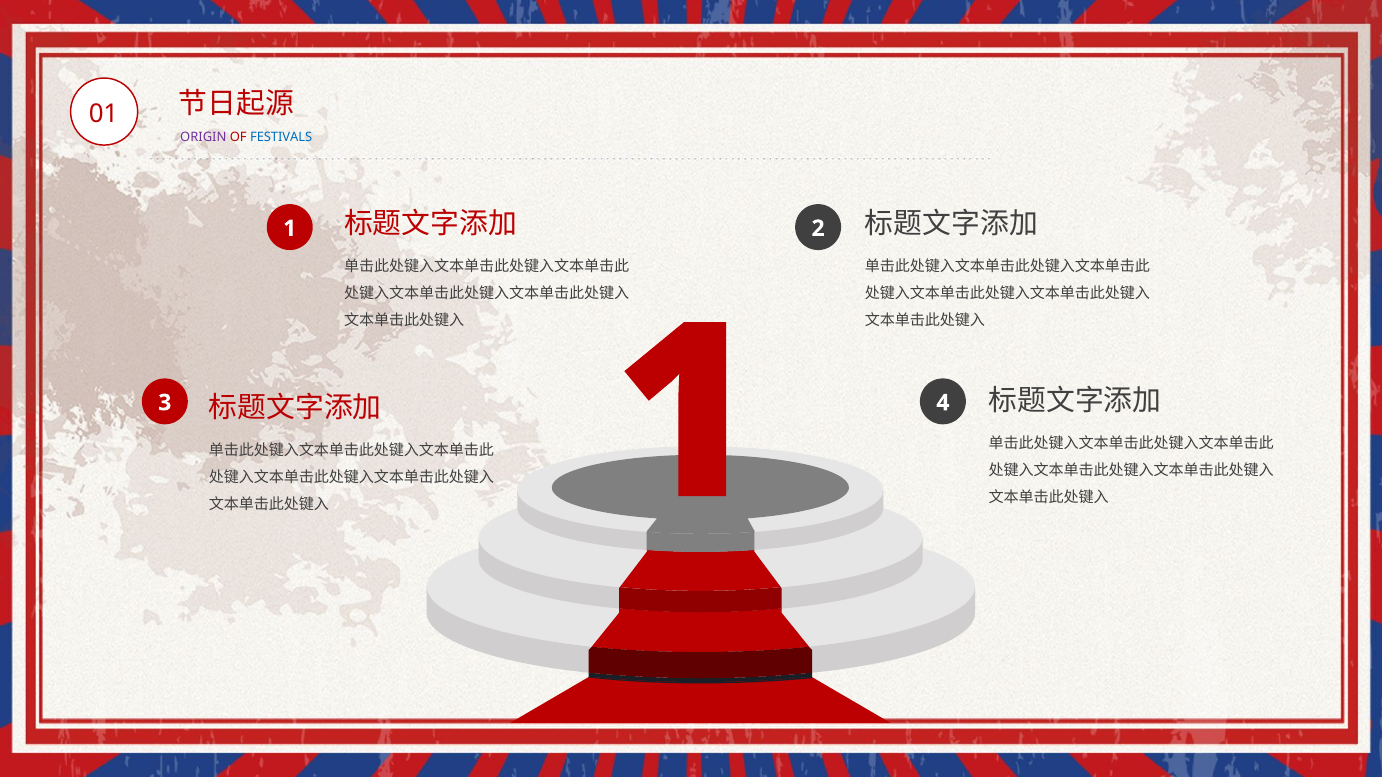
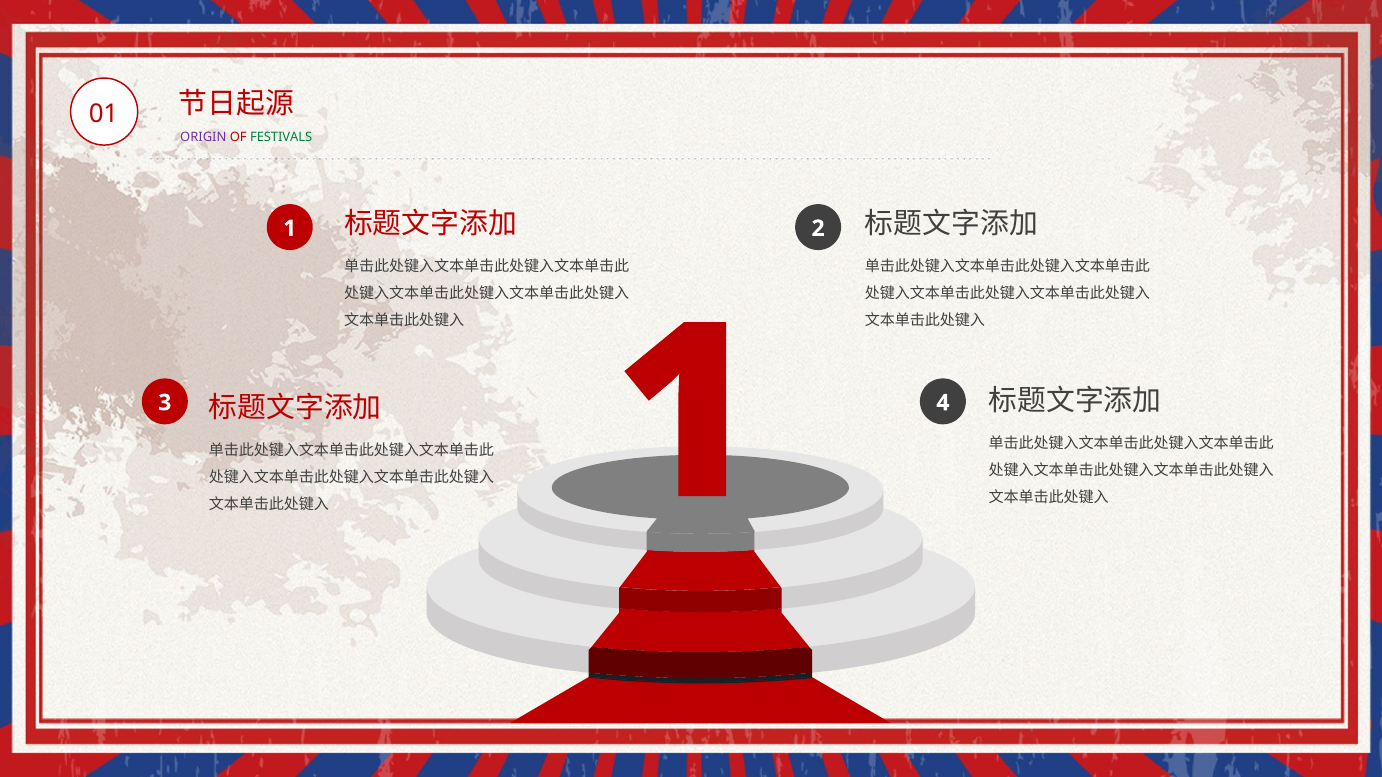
FESTIVALS colour: blue -> green (281, 137)
